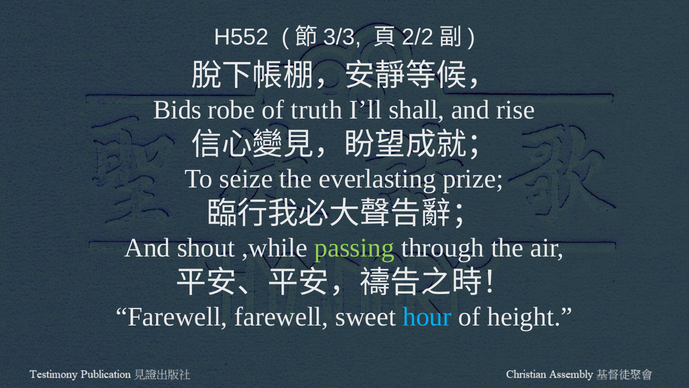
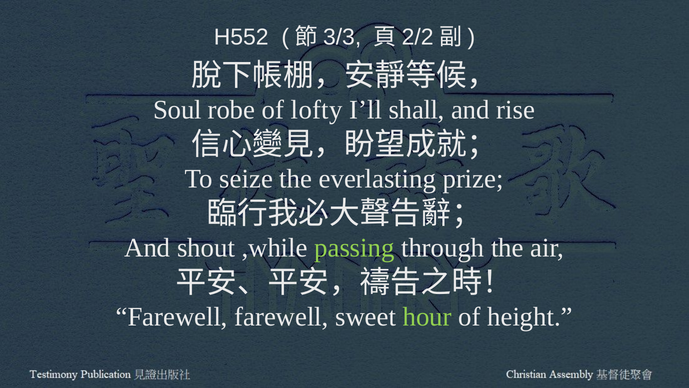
Bids: Bids -> Soul (177, 110)
truth: truth -> lofty (317, 110)
hour colour: light blue -> light green (427, 317)
